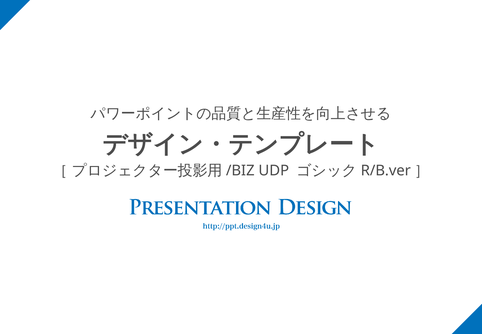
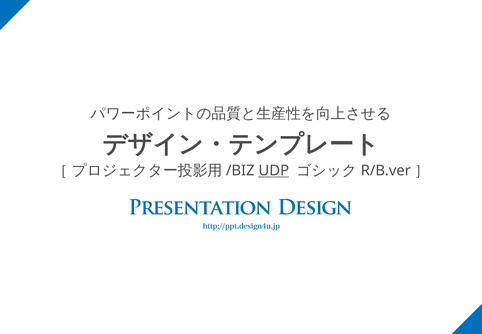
UDP underline: none -> present (274, 170)
